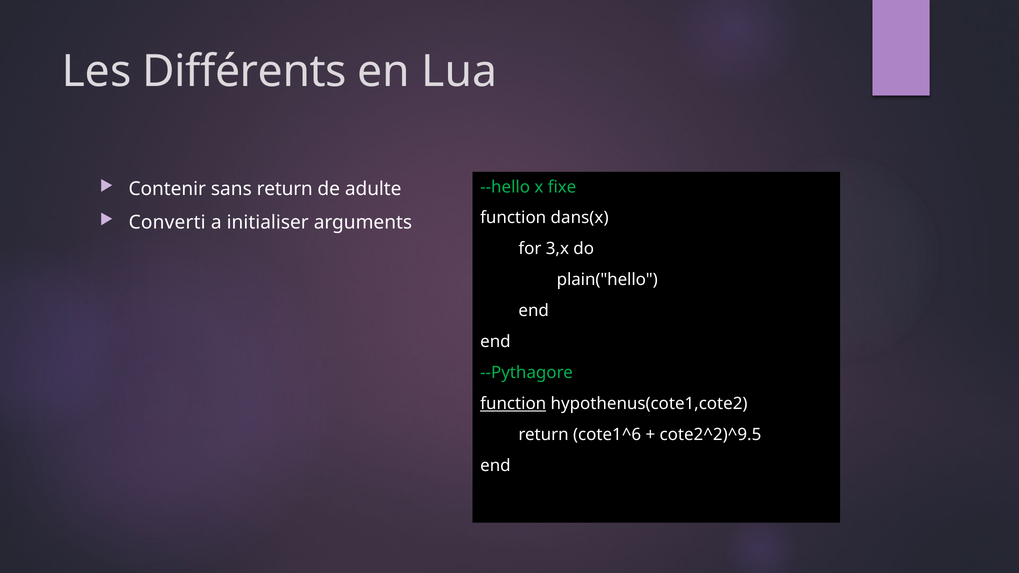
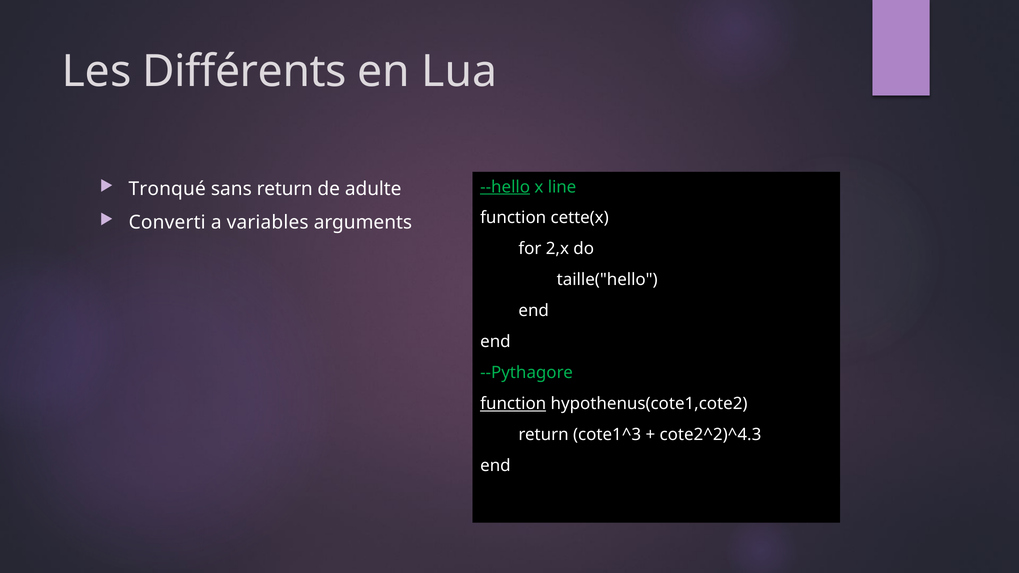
Contenir: Contenir -> Tronqué (167, 189)
--hello underline: none -> present (505, 187)
fixe: fixe -> line (562, 187)
dans(x: dans(x -> cette(x (580, 218)
initialiser: initialiser -> variables (268, 222)
3,x: 3,x -> 2,x (557, 249)
plain("hello: plain("hello -> taille("hello (607, 280)
cote1^6: cote1^6 -> cote1^3 (607, 435)
cote2^2)^9.5: cote2^2)^9.5 -> cote2^2)^4.3 (710, 435)
